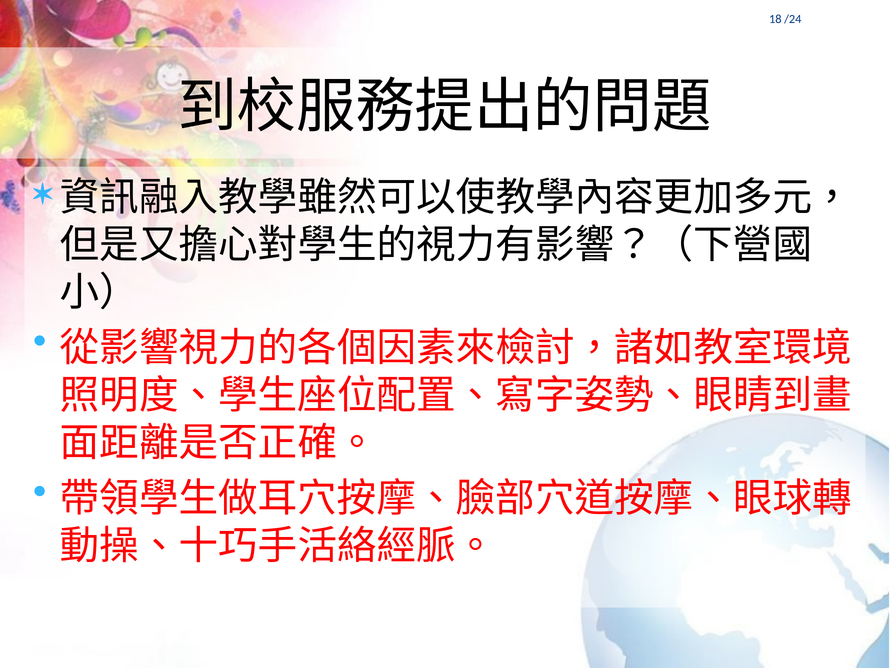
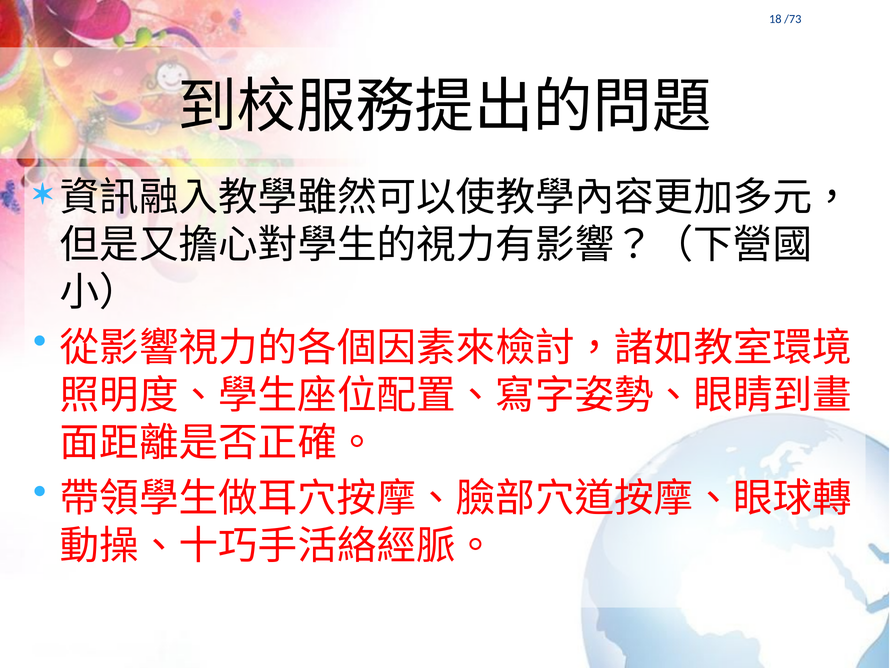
/24: /24 -> /73 (793, 19)
